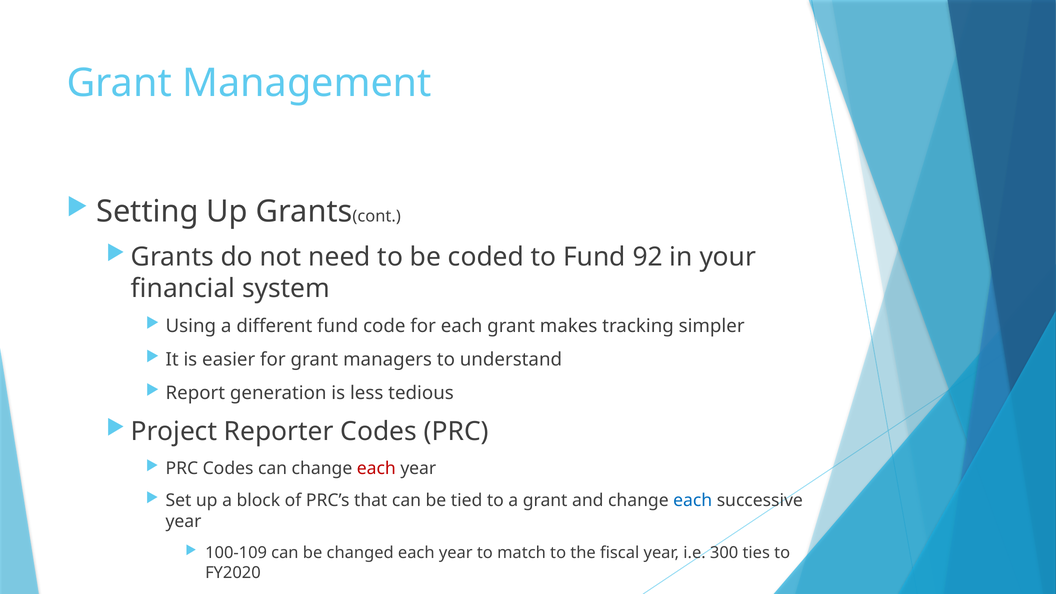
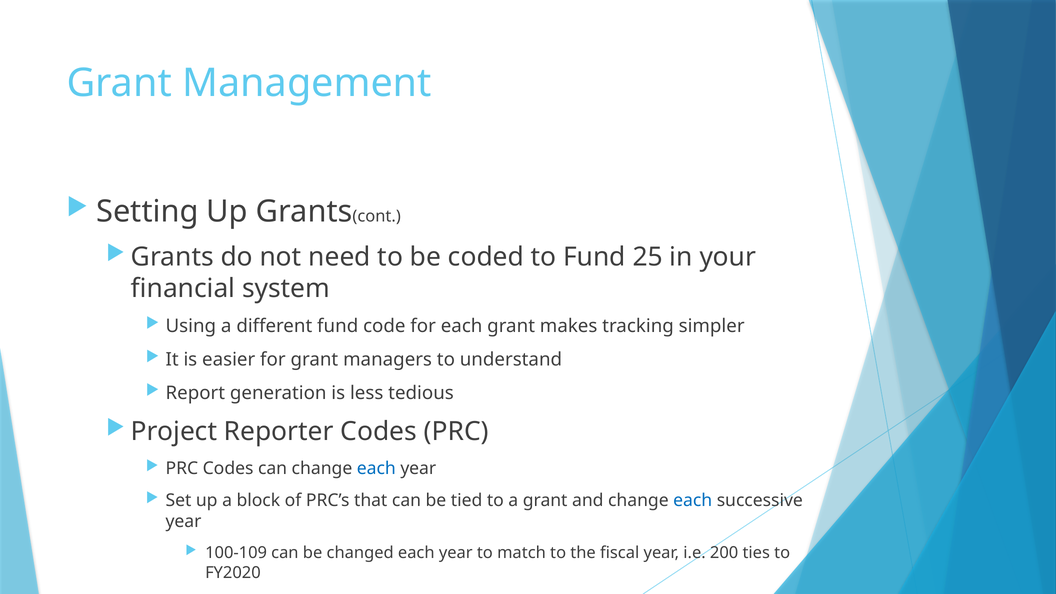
92: 92 -> 25 (648, 257)
each colour: red -> blue (376, 468)
300: 300 -> 200 (724, 553)
